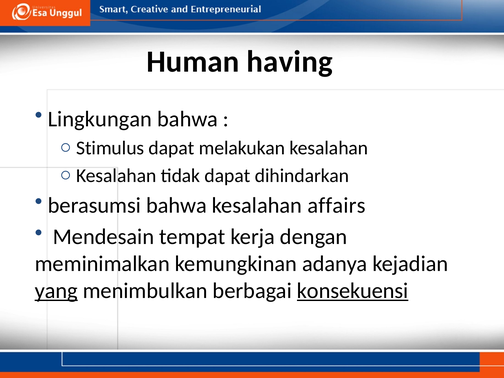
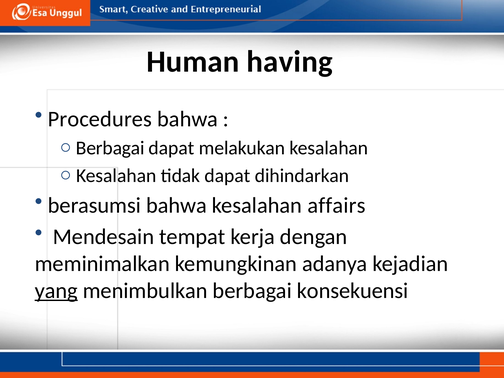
Lingkungan: Lingkungan -> Procedures (100, 119)
Stimulus: Stimulus -> Berbagai (110, 148)
konsekuensi underline: present -> none (353, 291)
